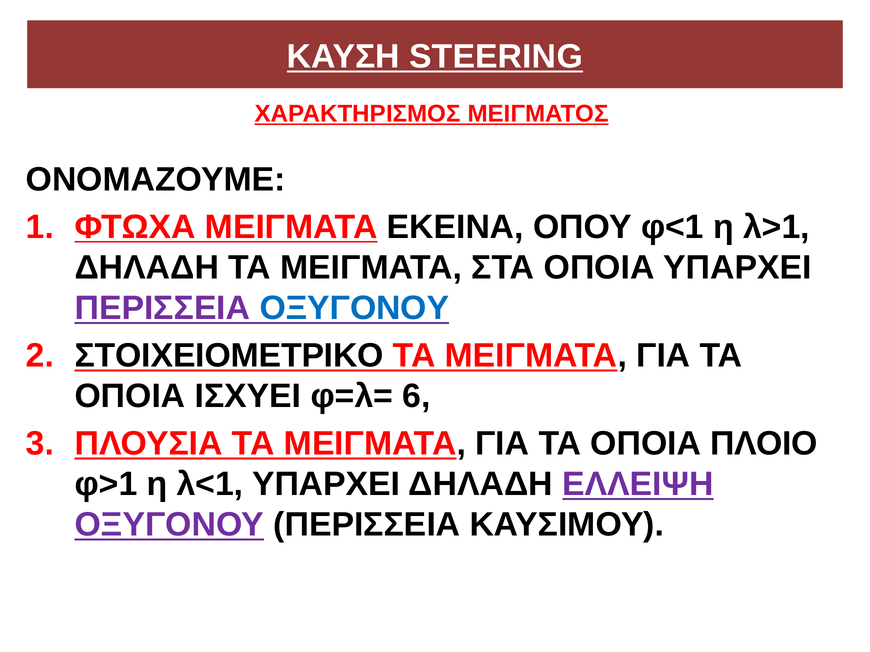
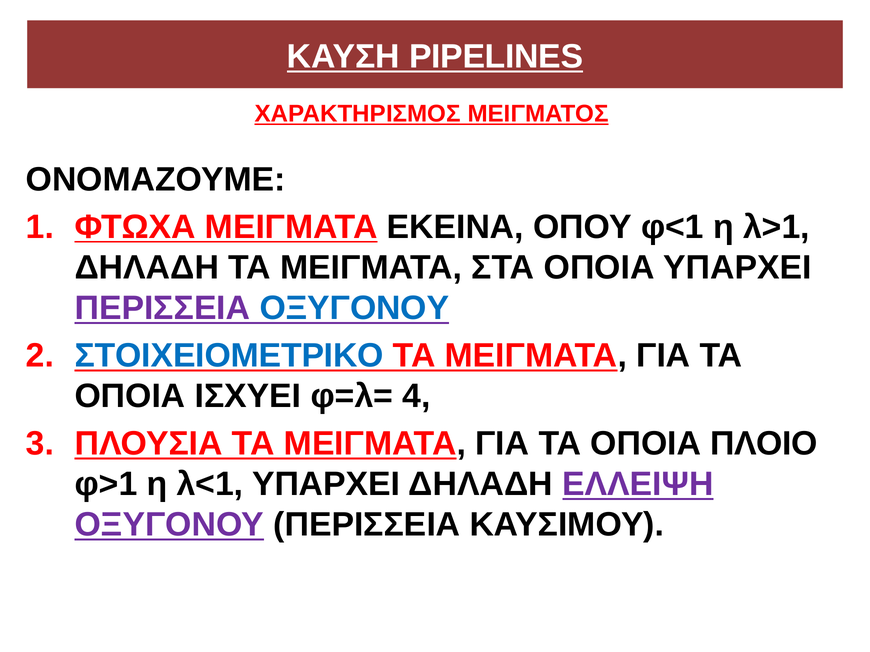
STEERING: STEERING -> PIPELINES (496, 57)
ΣΤΟΙΧΕΙΟΜΕΤΡΙΚΟ colour: black -> blue (229, 356)
6: 6 -> 4 (417, 397)
